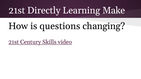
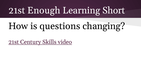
Directly: Directly -> Enough (44, 10)
Make: Make -> Short (114, 10)
